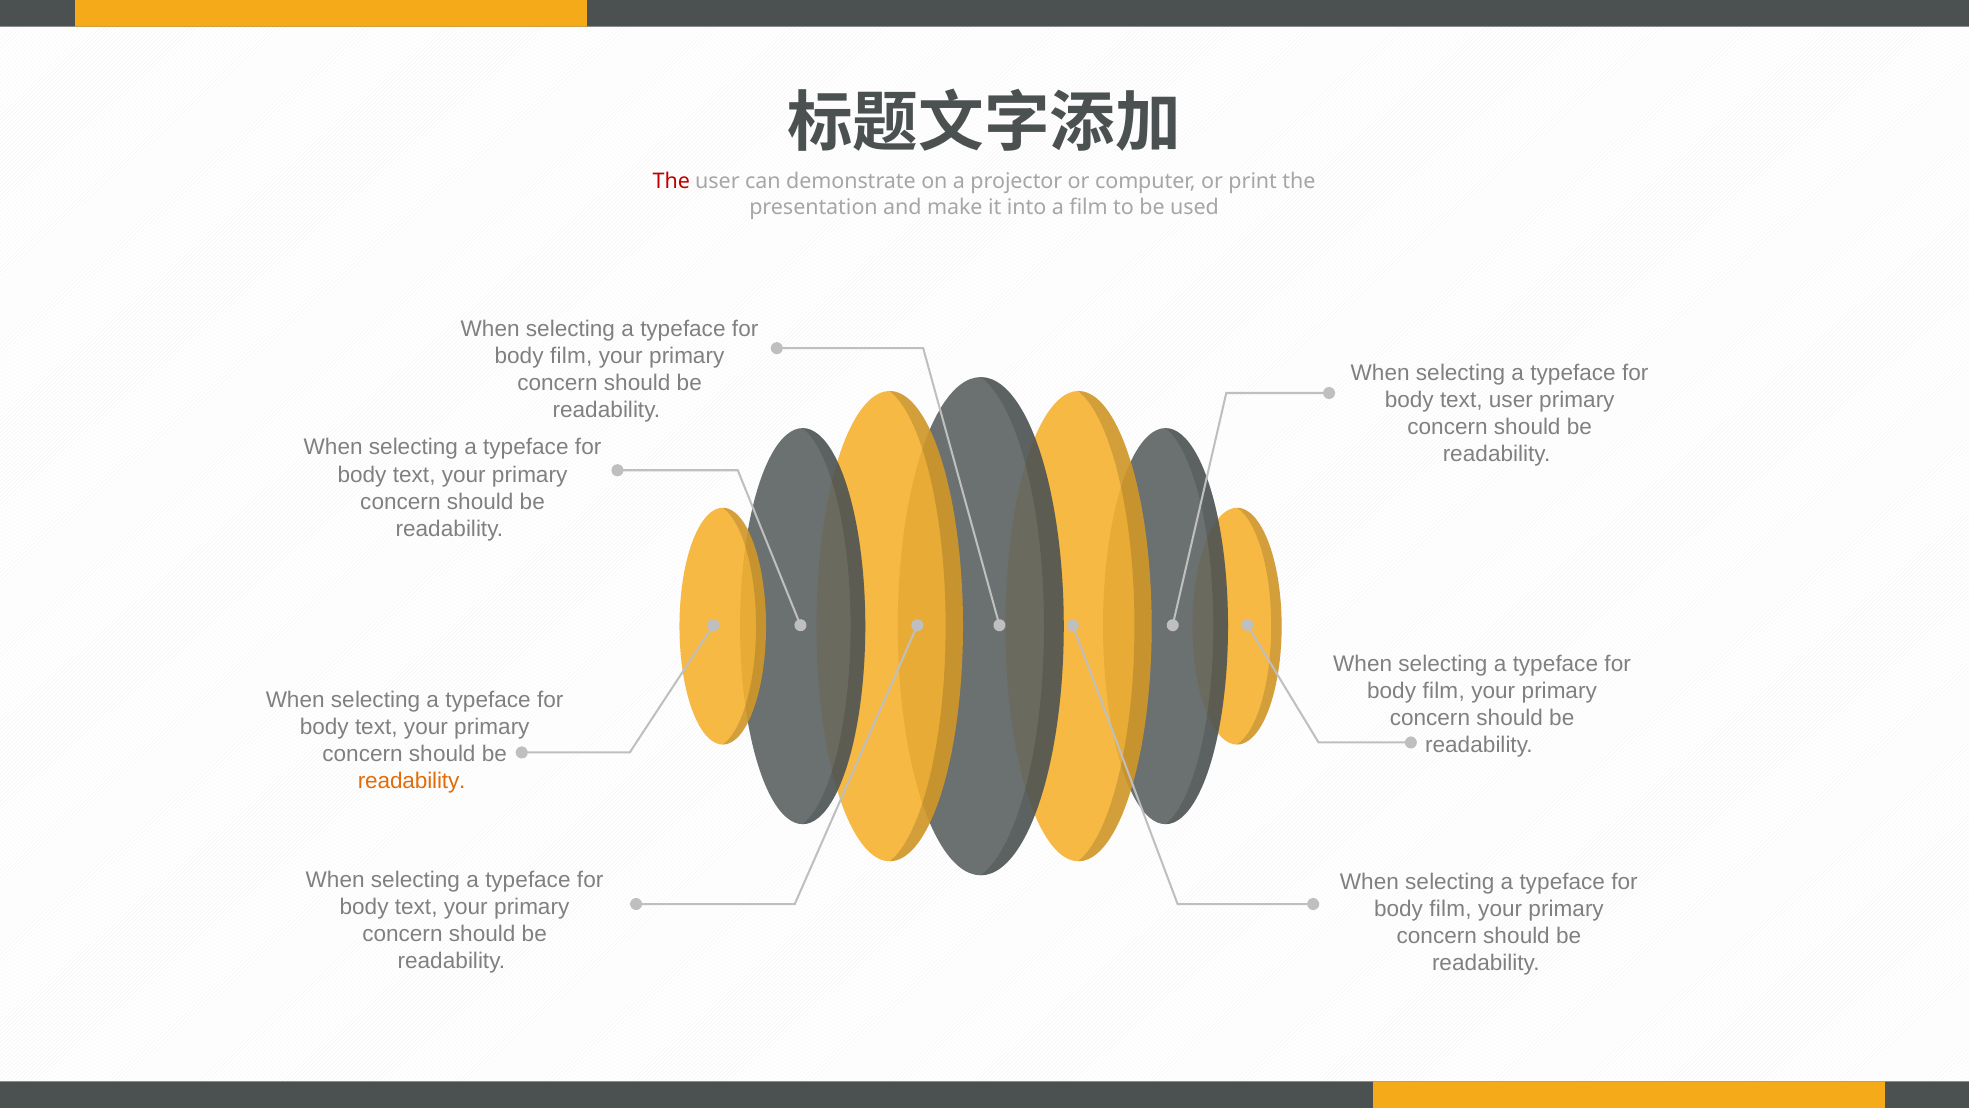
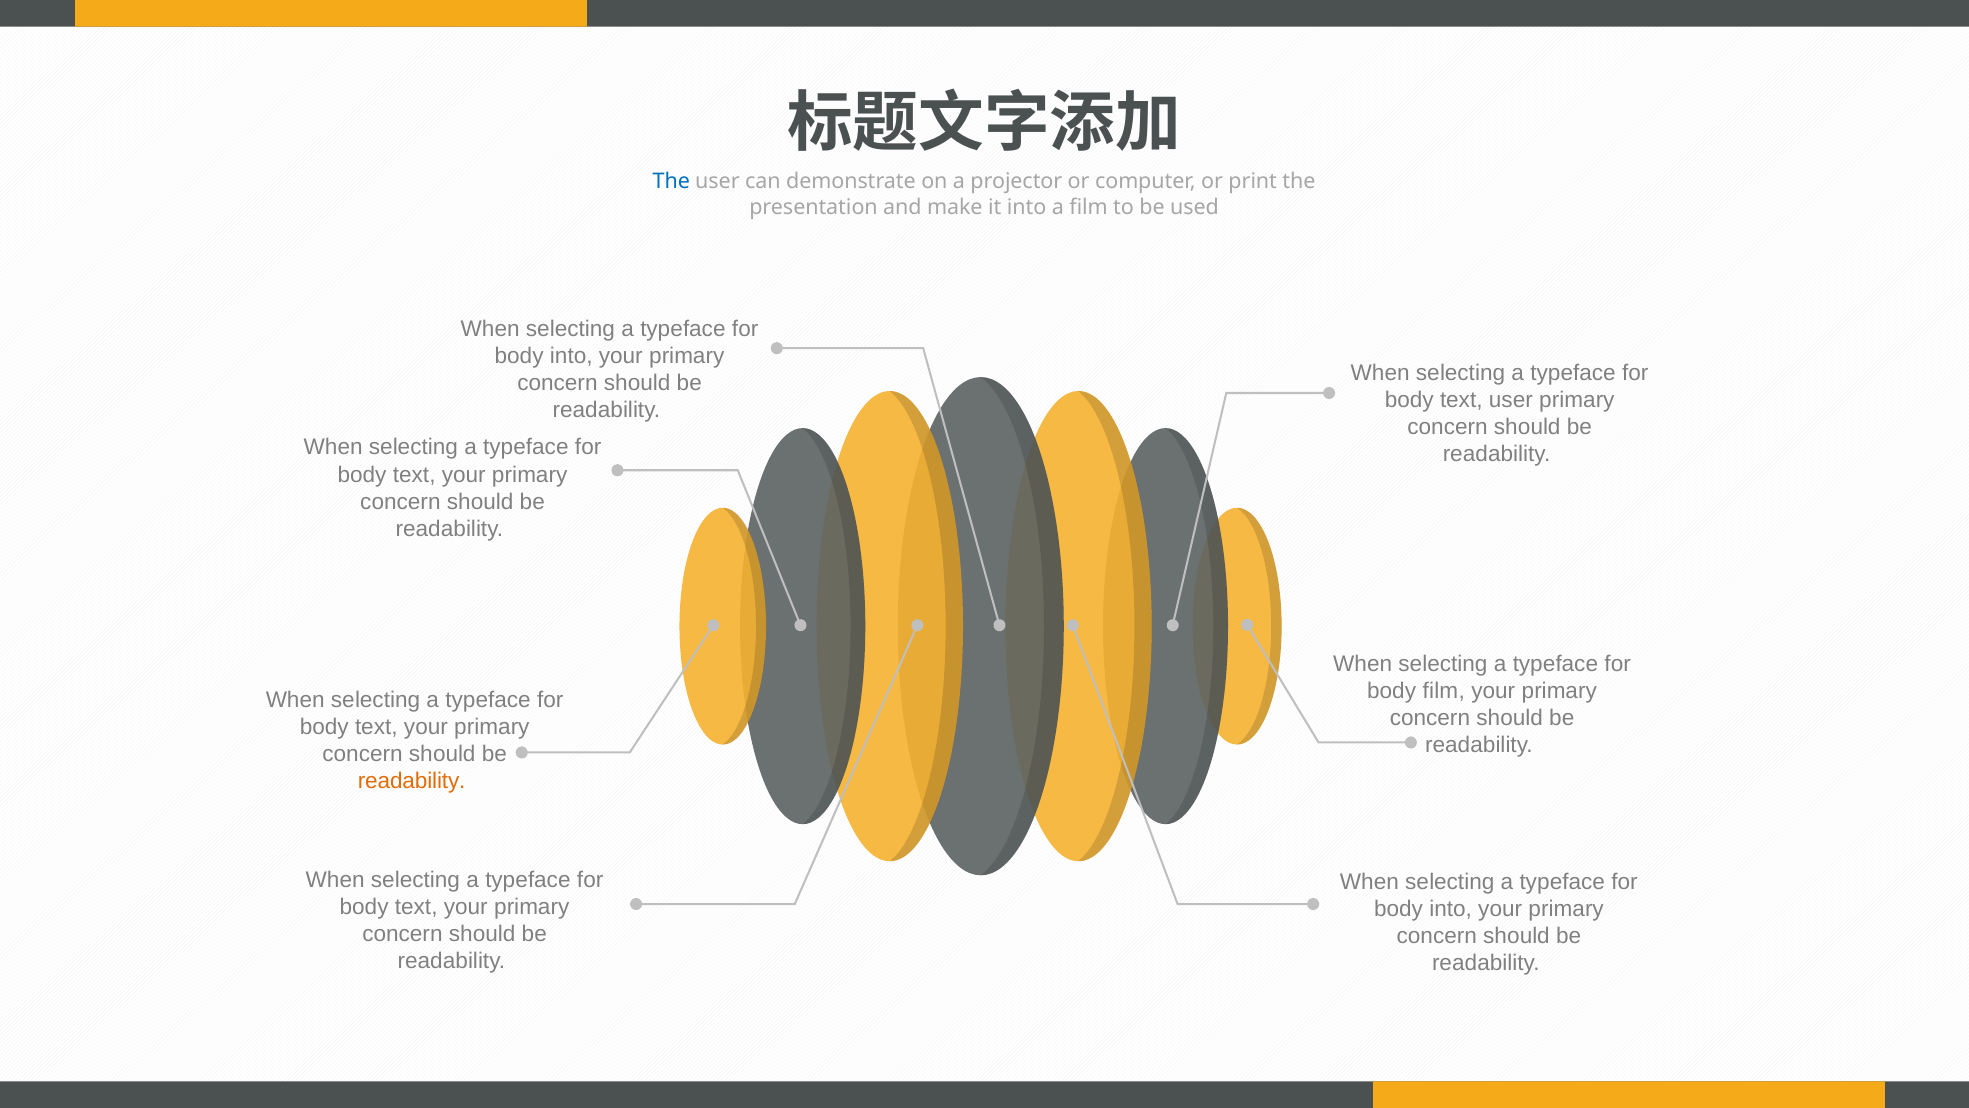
The colour: red -> blue (671, 182)
film: film -> into (571, 356)
film: film -> into (1451, 908)
